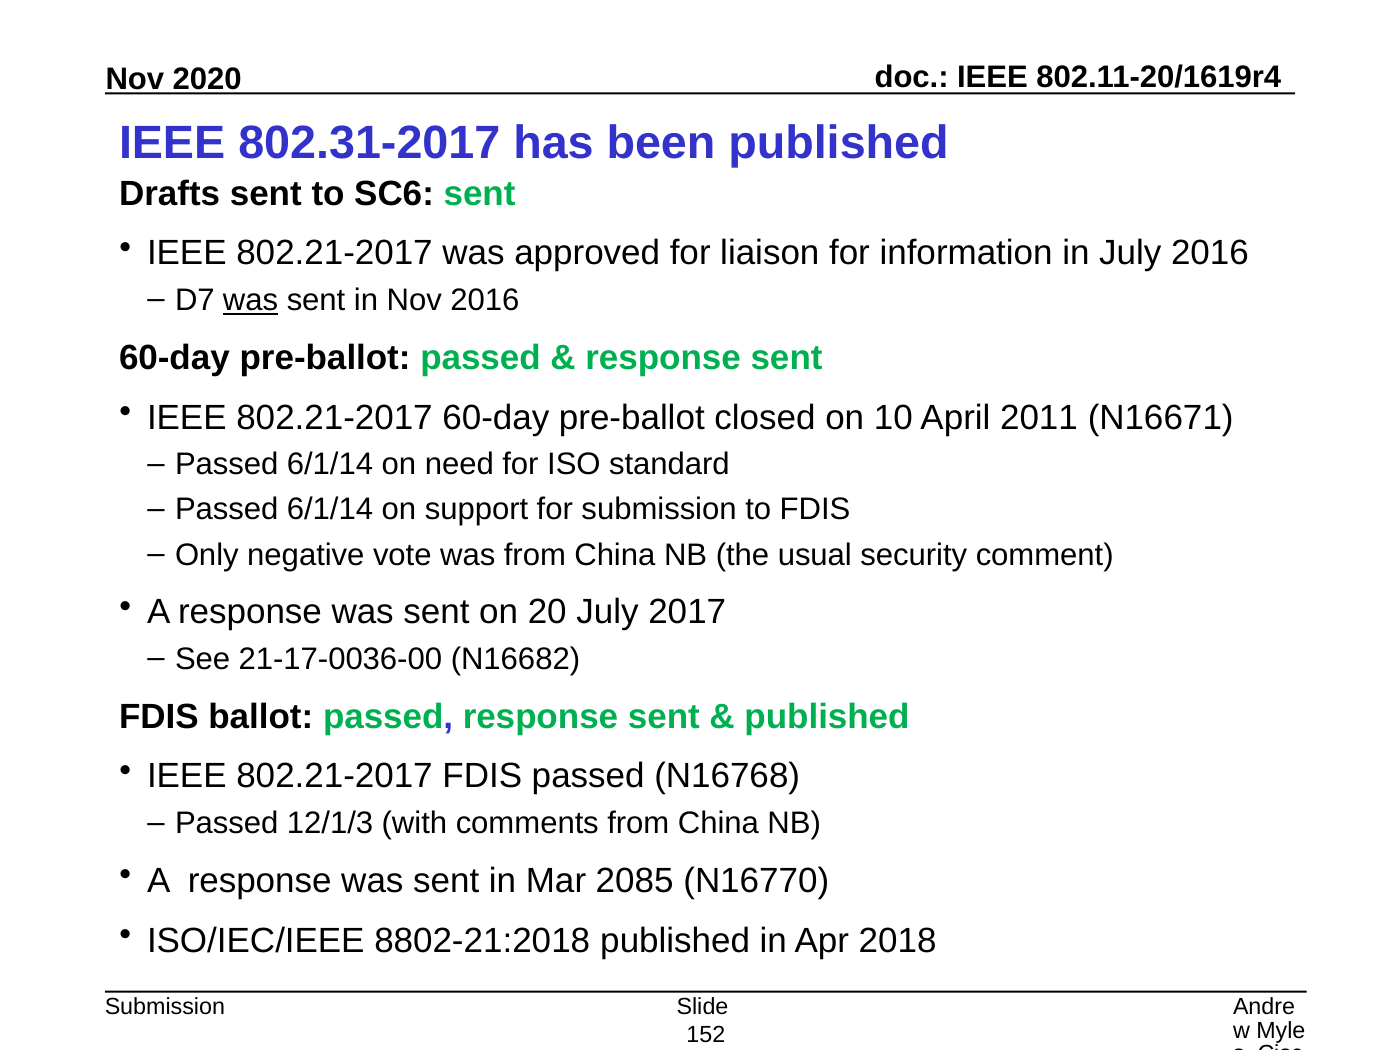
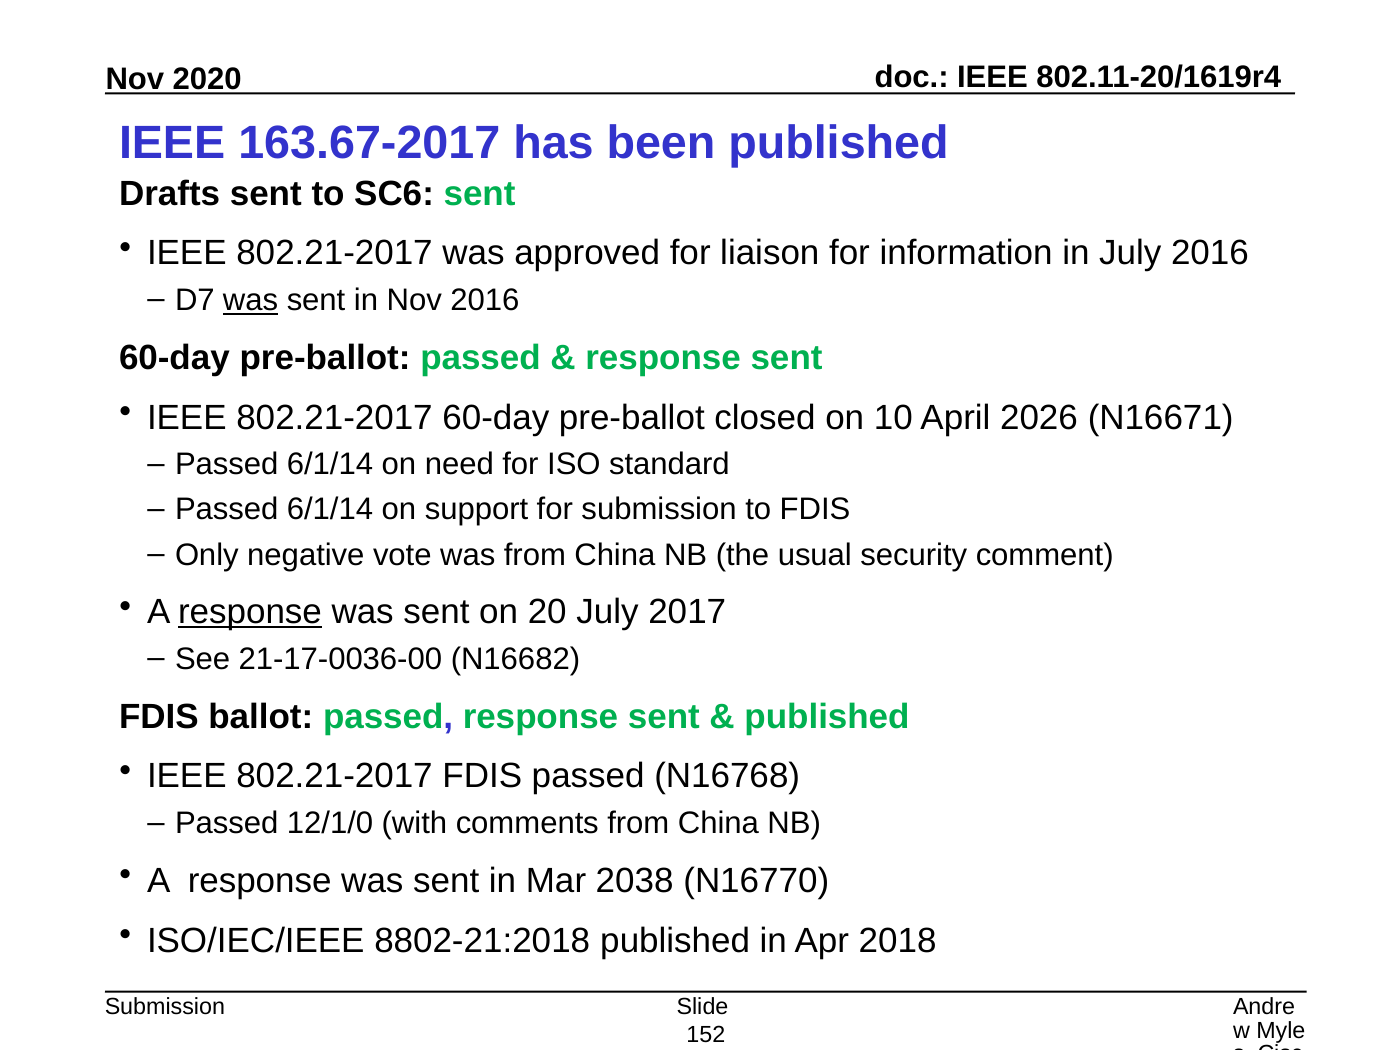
802.31-2017: 802.31-2017 -> 163.67-2017 (369, 143)
2011: 2011 -> 2026 (1039, 417)
response underline: none -> present (250, 612)
12/1/3: 12/1/3 -> 12/1/0 (330, 824)
2085: 2085 -> 2038 (635, 881)
